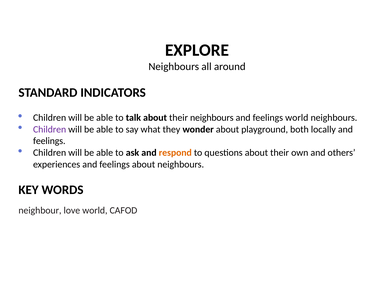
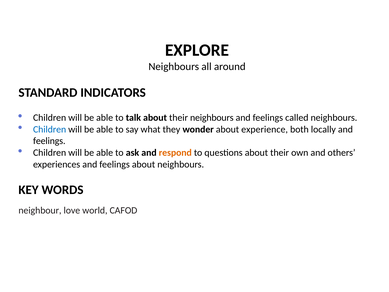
feelings world: world -> called (297, 118)
Children colour: purple -> blue (50, 129)
playground: playground -> experience (265, 129)
